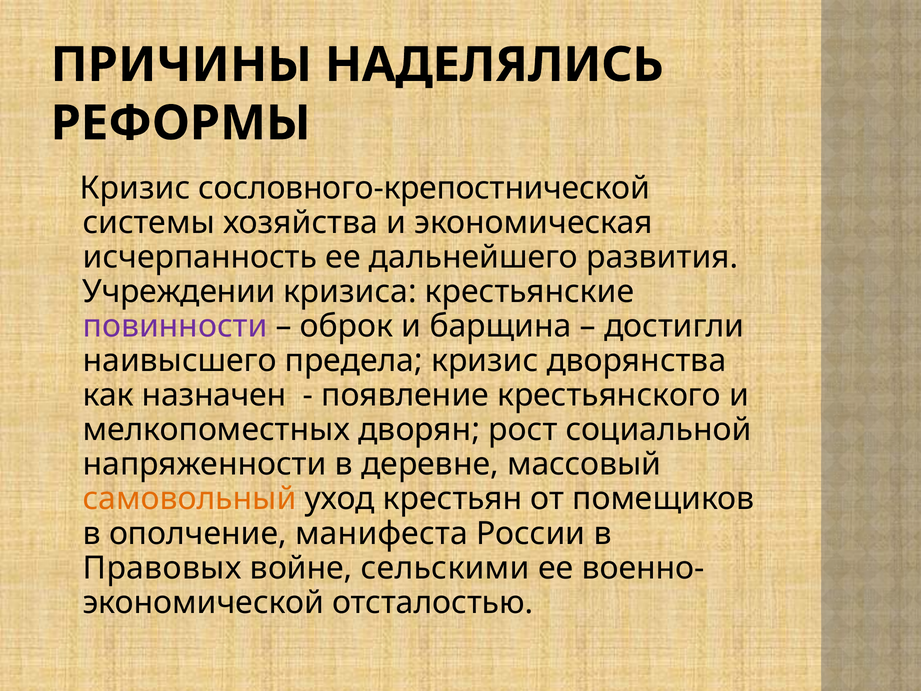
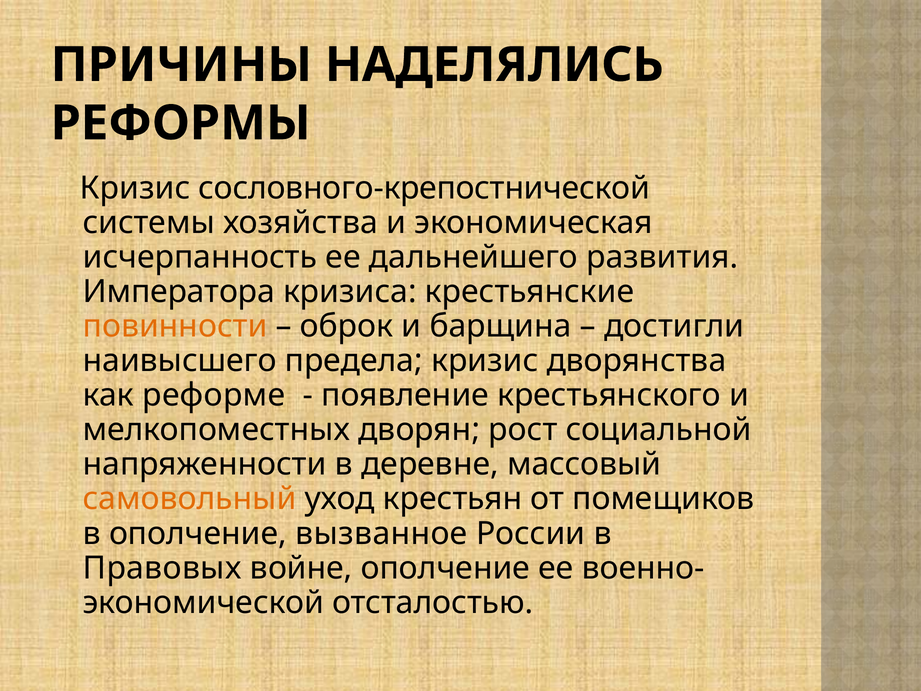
Учреждении: Учреждении -> Императора (179, 292)
повинности colour: purple -> orange (175, 326)
назначен: назначен -> реформе (214, 395)
манифеста: манифеста -> вызванное (382, 533)
войне сельскими: сельскими -> ополчение (445, 568)
